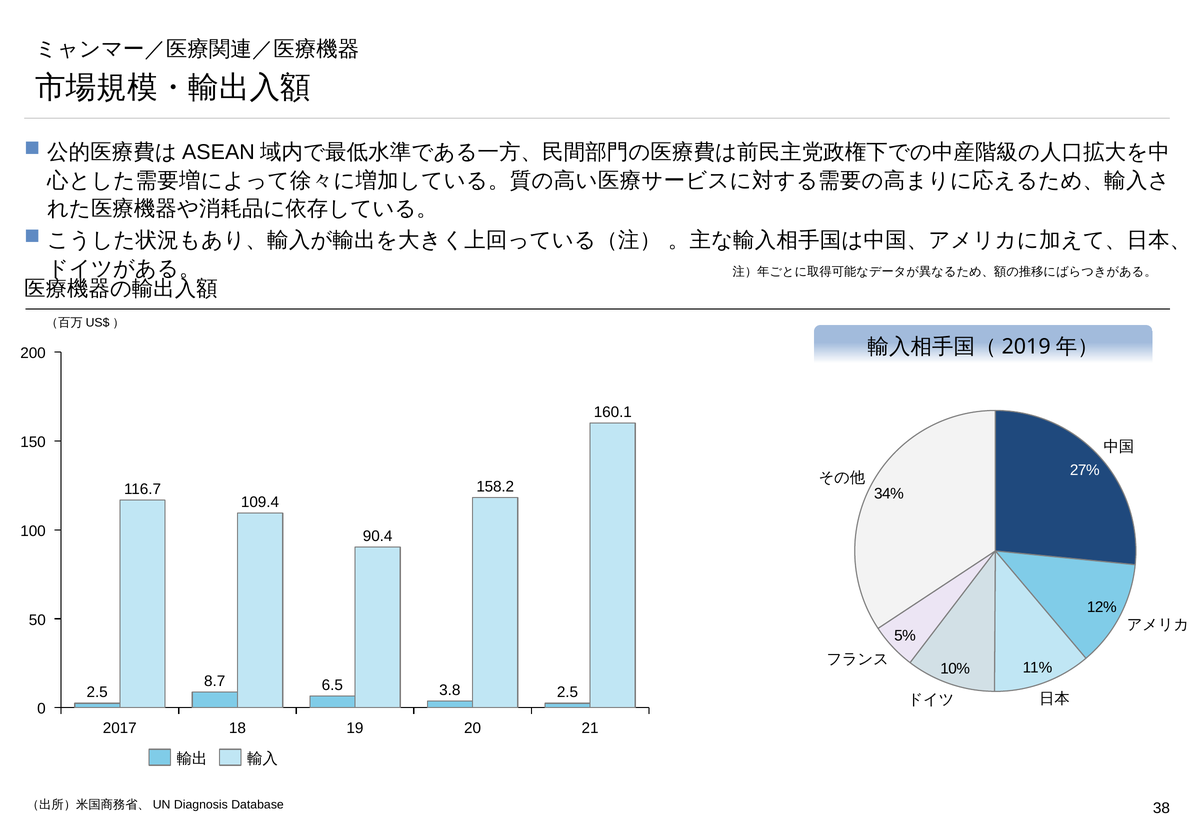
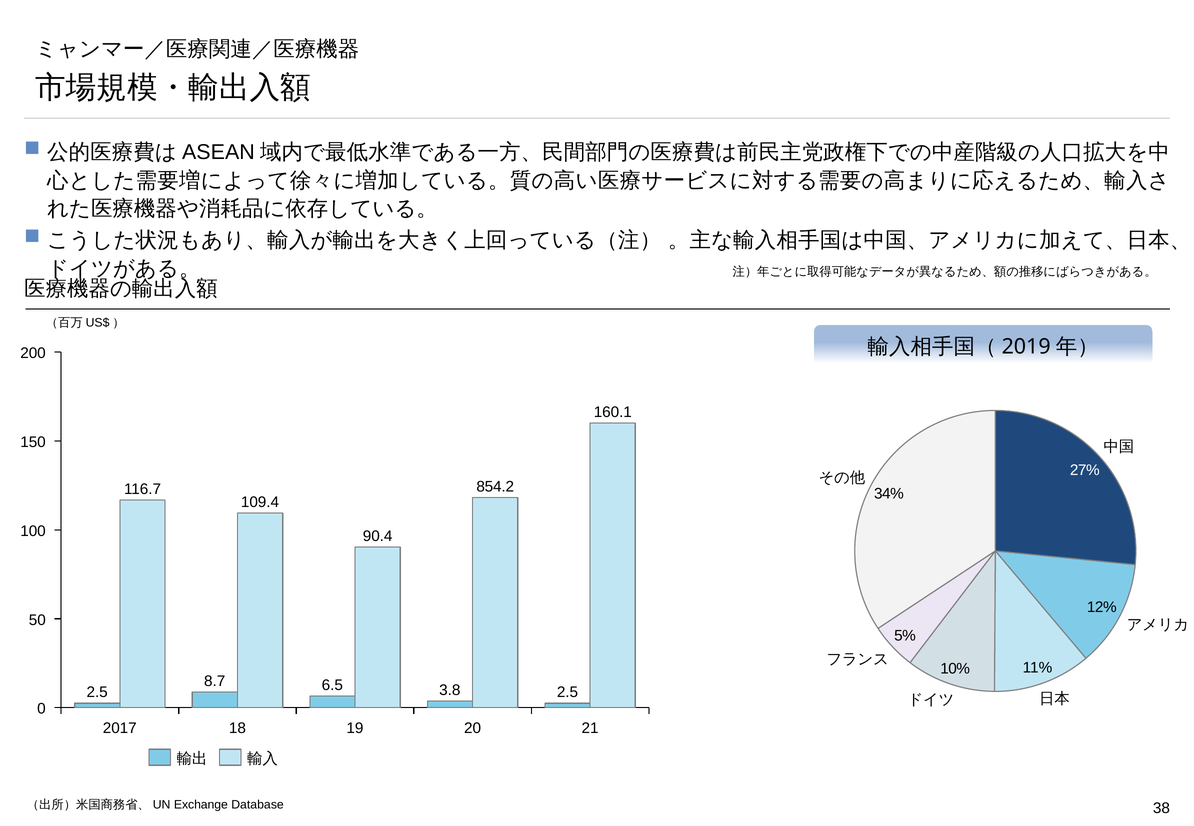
158.2: 158.2 -> 854.2 (495, 487)
Diagnosis: Diagnosis -> Exchange (201, 805)
